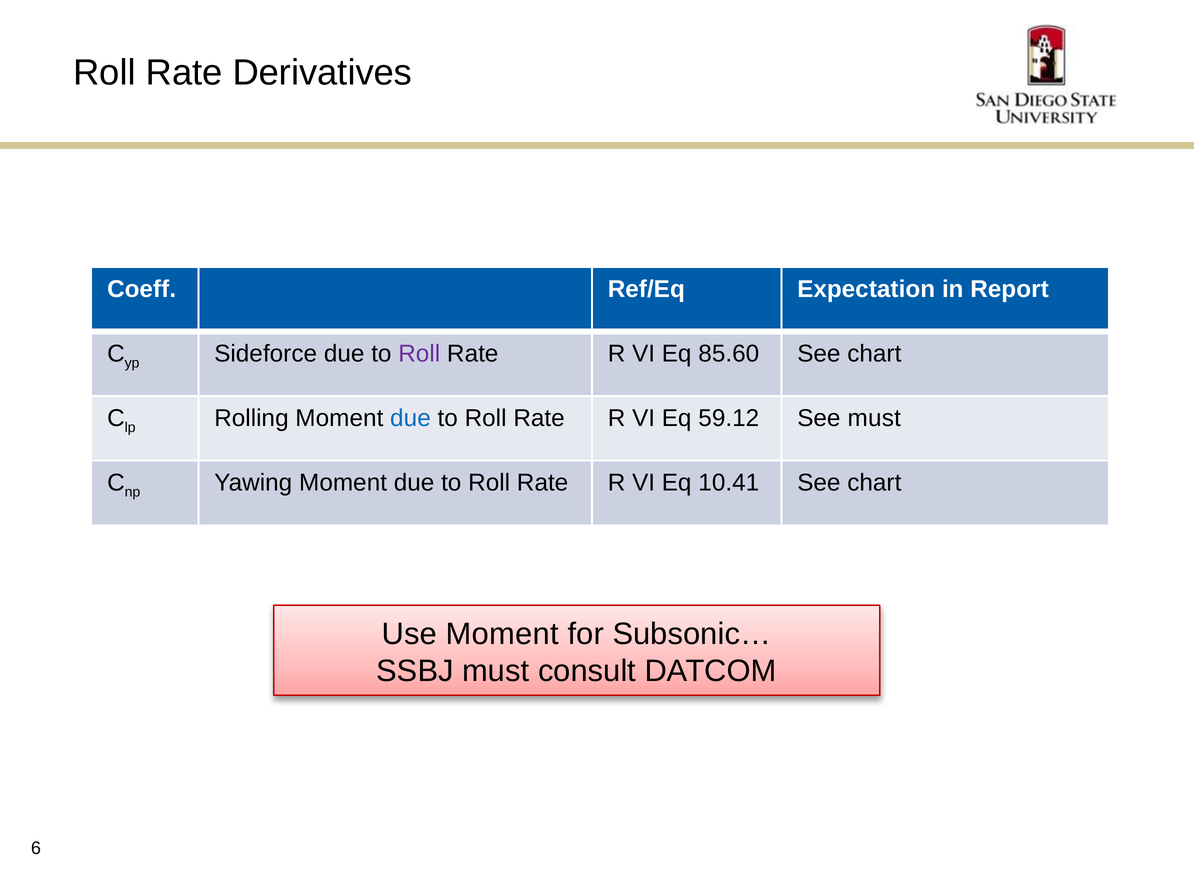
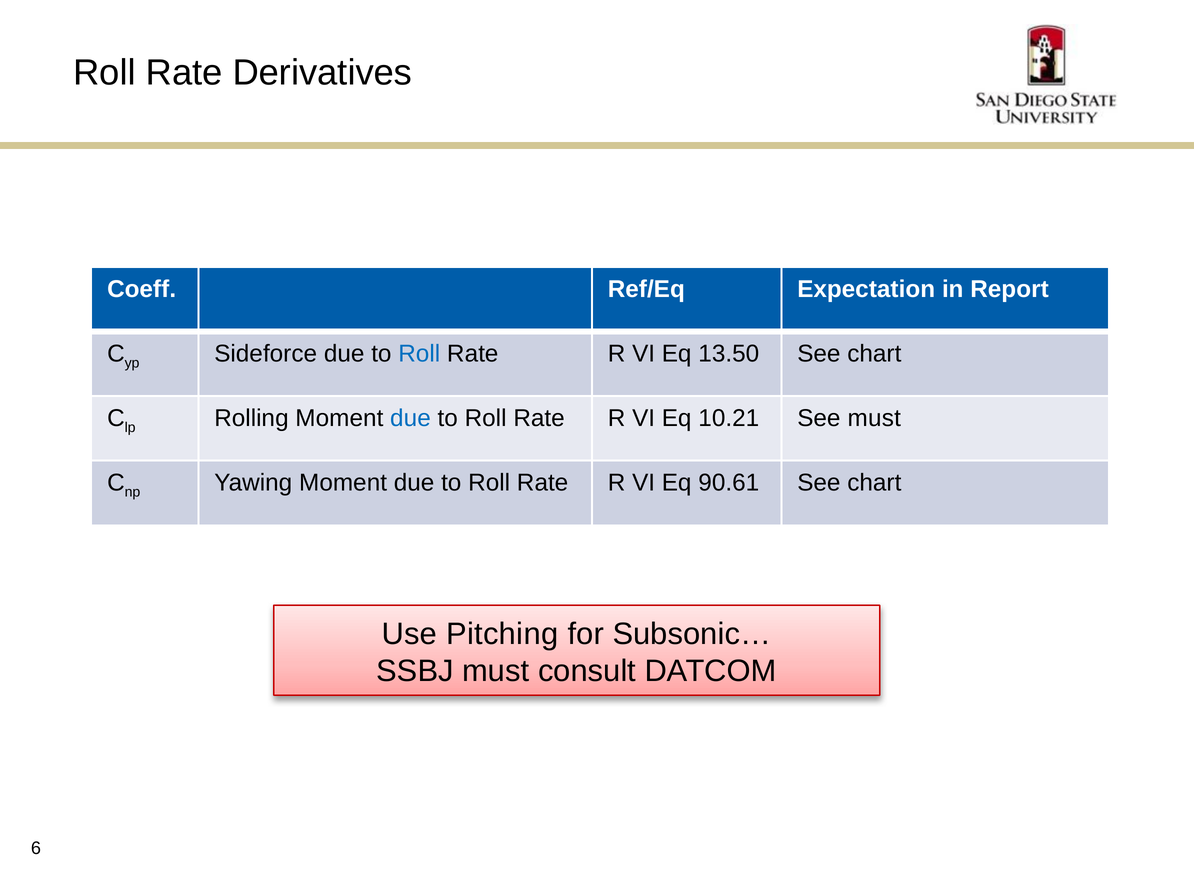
Roll colour: purple -> blue (419, 353)
85.60: 85.60 -> 13.50 (729, 353)
59.12: 59.12 -> 10.21 (729, 418)
10.41: 10.41 -> 90.61 (729, 482)
Use Moment: Moment -> Pitching (502, 634)
